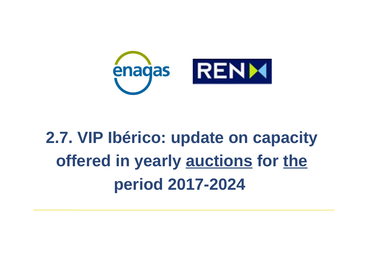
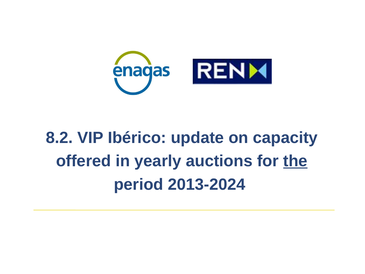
2.7: 2.7 -> 8.2 (59, 138)
auctions underline: present -> none (219, 161)
2017-2024: 2017-2024 -> 2013-2024 (207, 184)
